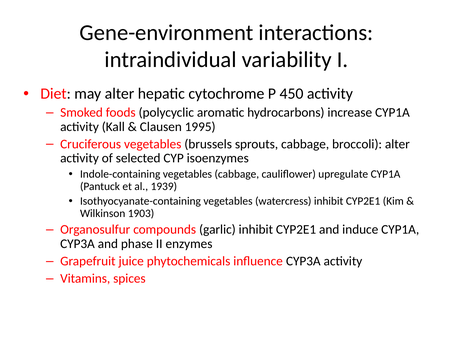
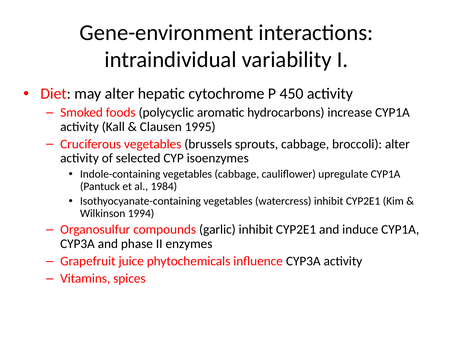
1939: 1939 -> 1984 (164, 186)
1903: 1903 -> 1994 (141, 213)
